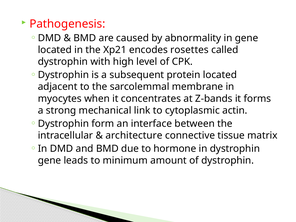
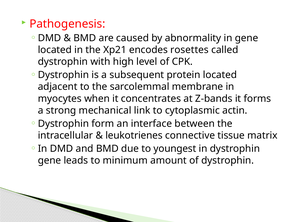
architecture: architecture -> leukotrienes (134, 135)
hormone: hormone -> youngest (175, 149)
